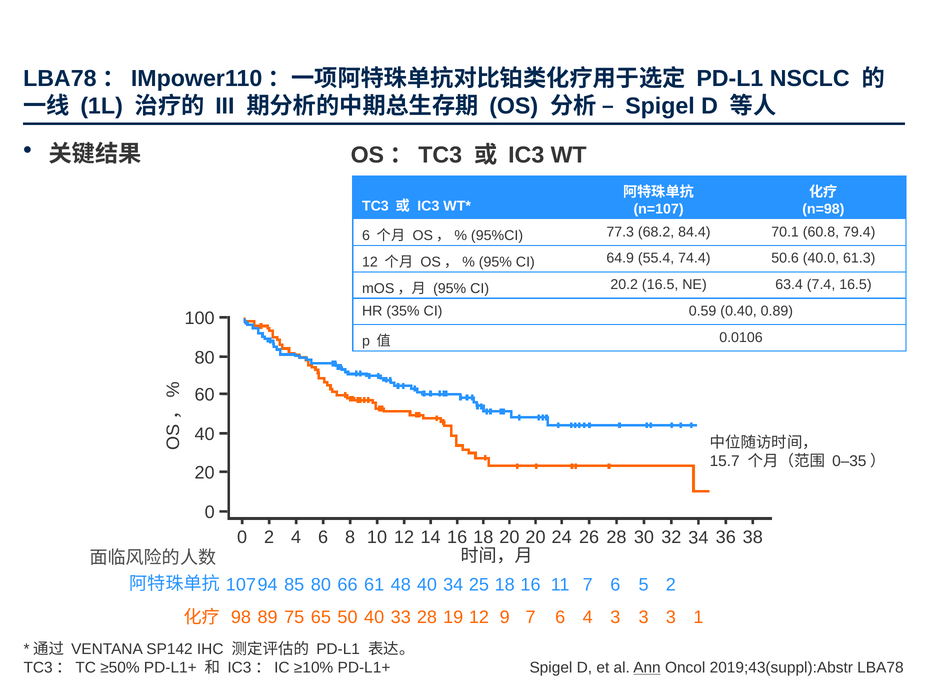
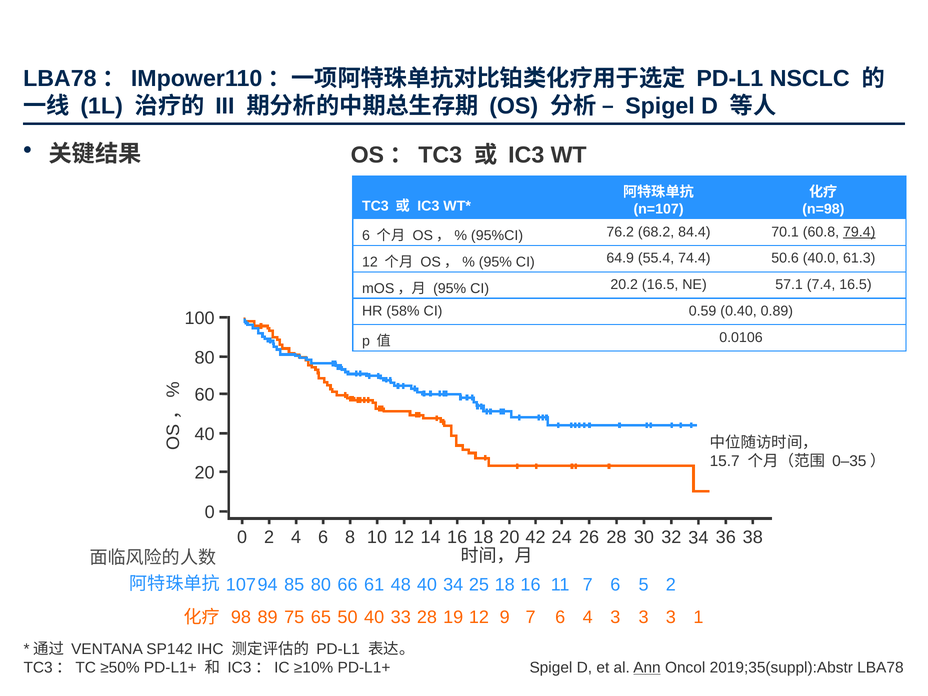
77.3: 77.3 -> 76.2 (620, 232)
79.4 underline: none -> present (859, 232)
63.4: 63.4 -> 57.1 (789, 285)
35%: 35% -> 58% (403, 311)
20 20: 20 -> 42 (536, 537)
2019;43(suppl):Abstr: 2019;43(suppl):Abstr -> 2019;35(suppl):Abstr (781, 668)
